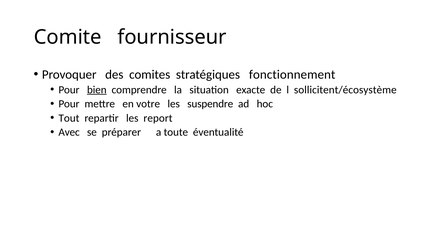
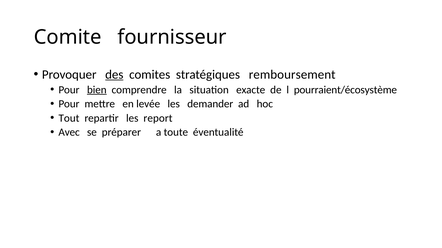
des underline: none -> present (114, 75)
fonctionnement: fonctionnement -> remboursement (292, 75)
sollicitent/écosystème: sollicitent/écosystème -> pourraient/écosystème (345, 90)
votre: votre -> levée (148, 104)
suspendre: suspendre -> demander (210, 104)
